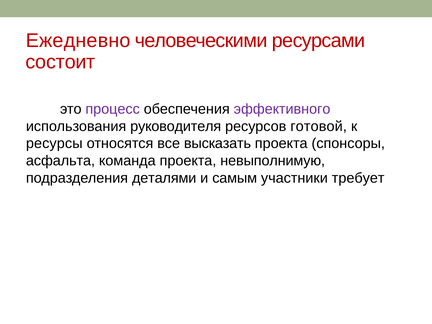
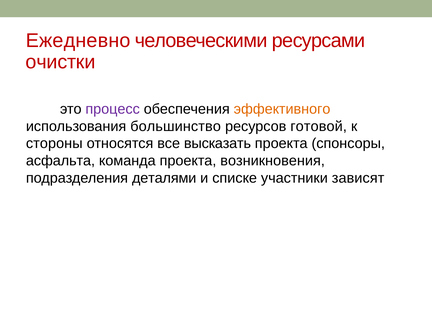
состоит: состоит -> очистки (60, 62)
эффективного colour: purple -> orange (282, 109)
руководителя: руководителя -> большинство (176, 126)
ресурсы: ресурсы -> стороны (54, 144)
невыполнимую: невыполнимую -> возникновения (273, 161)
самым: самым -> списке (235, 178)
требует: требует -> зависят (358, 178)
